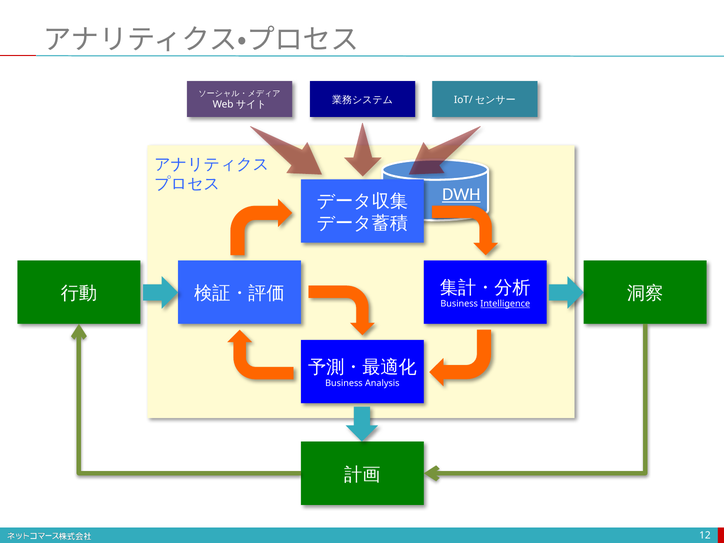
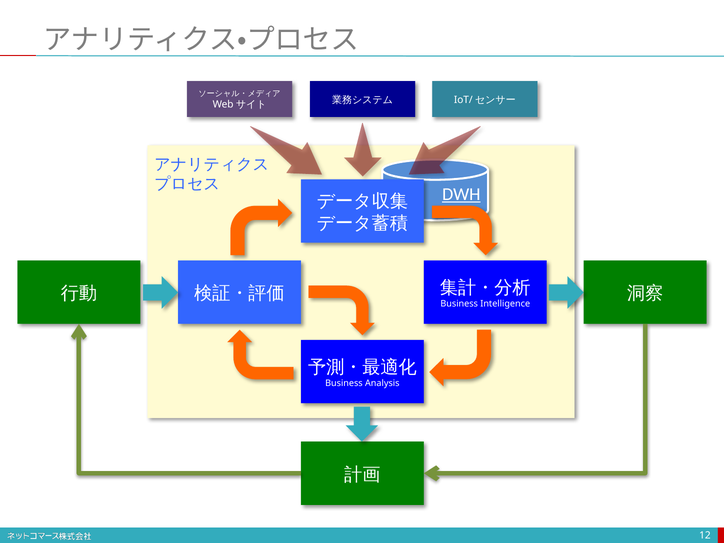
Intelligence underline: present -> none (505, 304)
